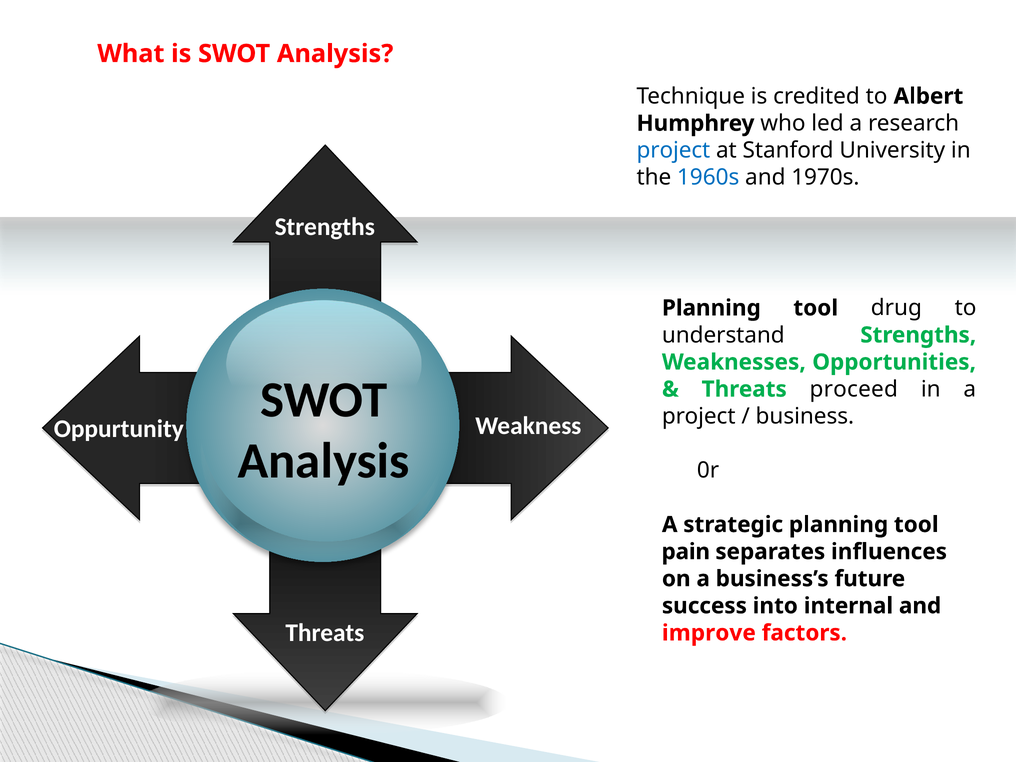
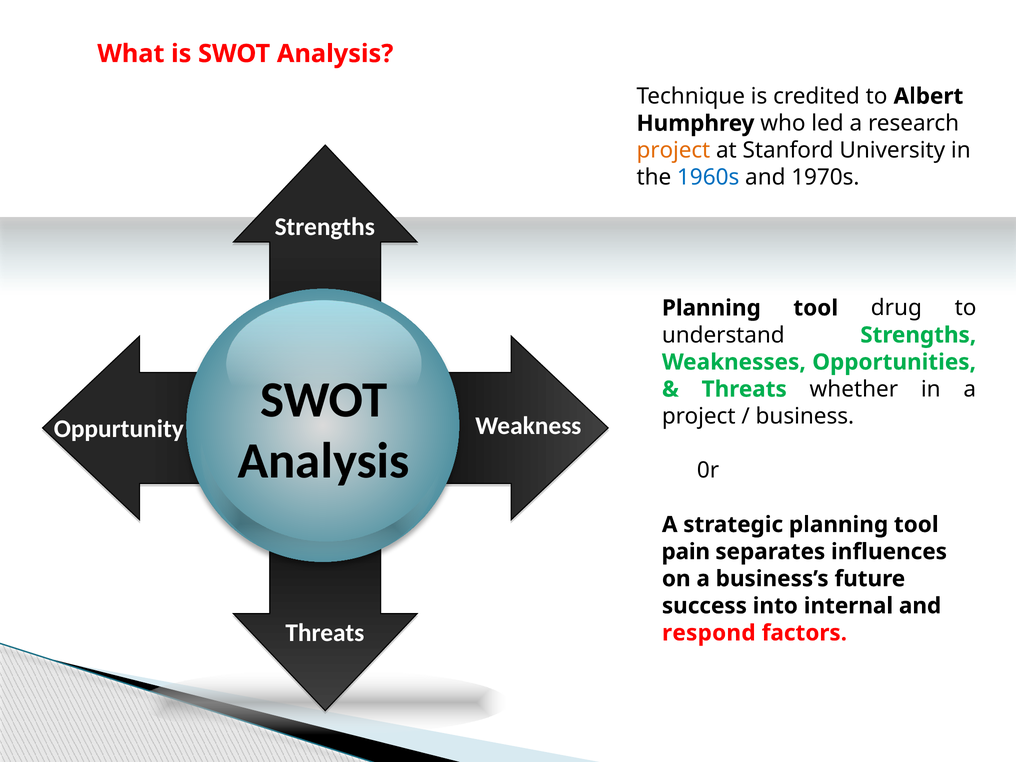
project colour: blue -> orange (673, 150)
proceed: proceed -> whether (854, 389)
improve: improve -> respond (709, 633)
